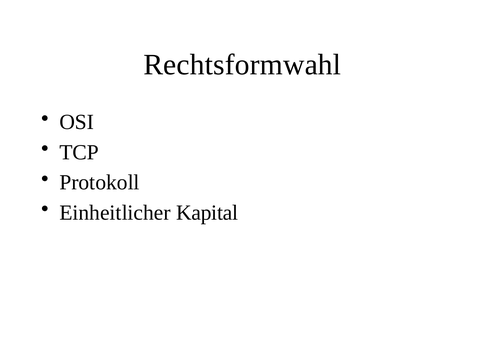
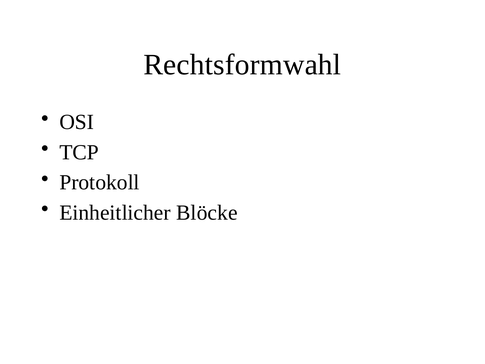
Kapital: Kapital -> Blöcke (207, 213)
